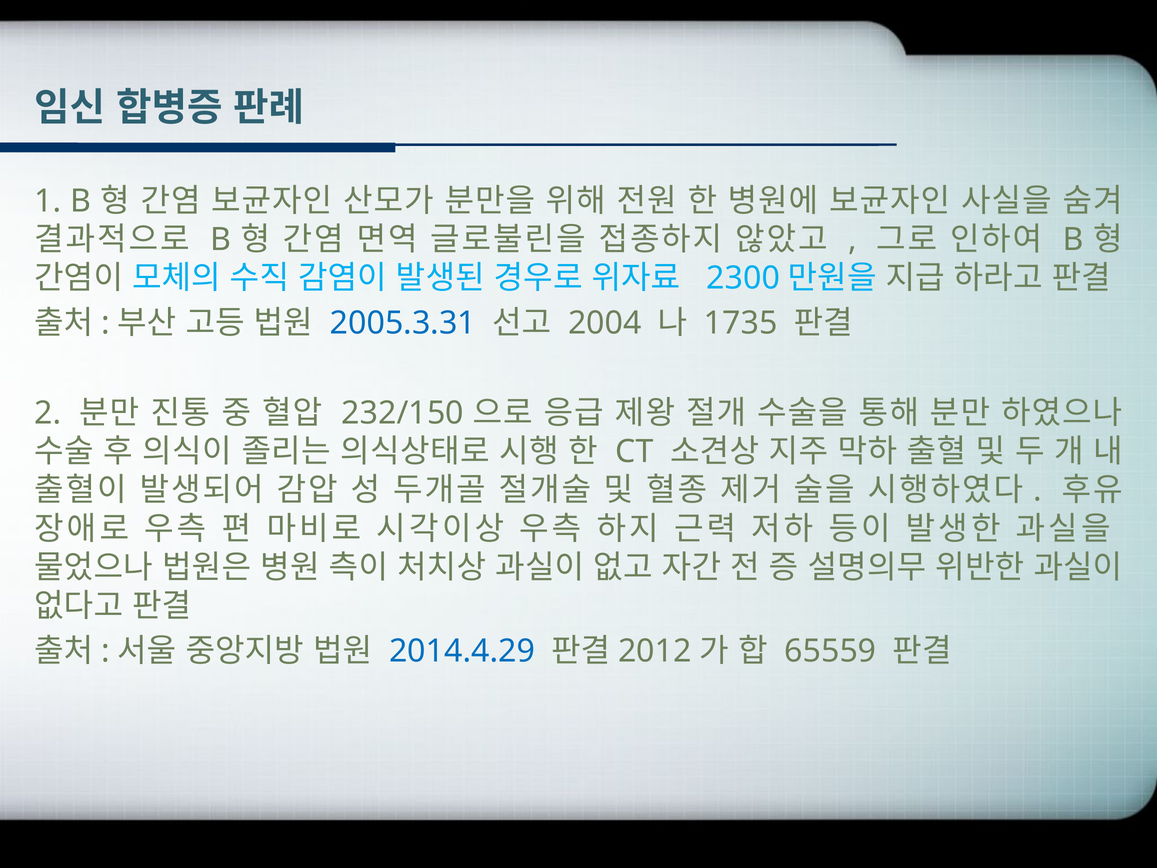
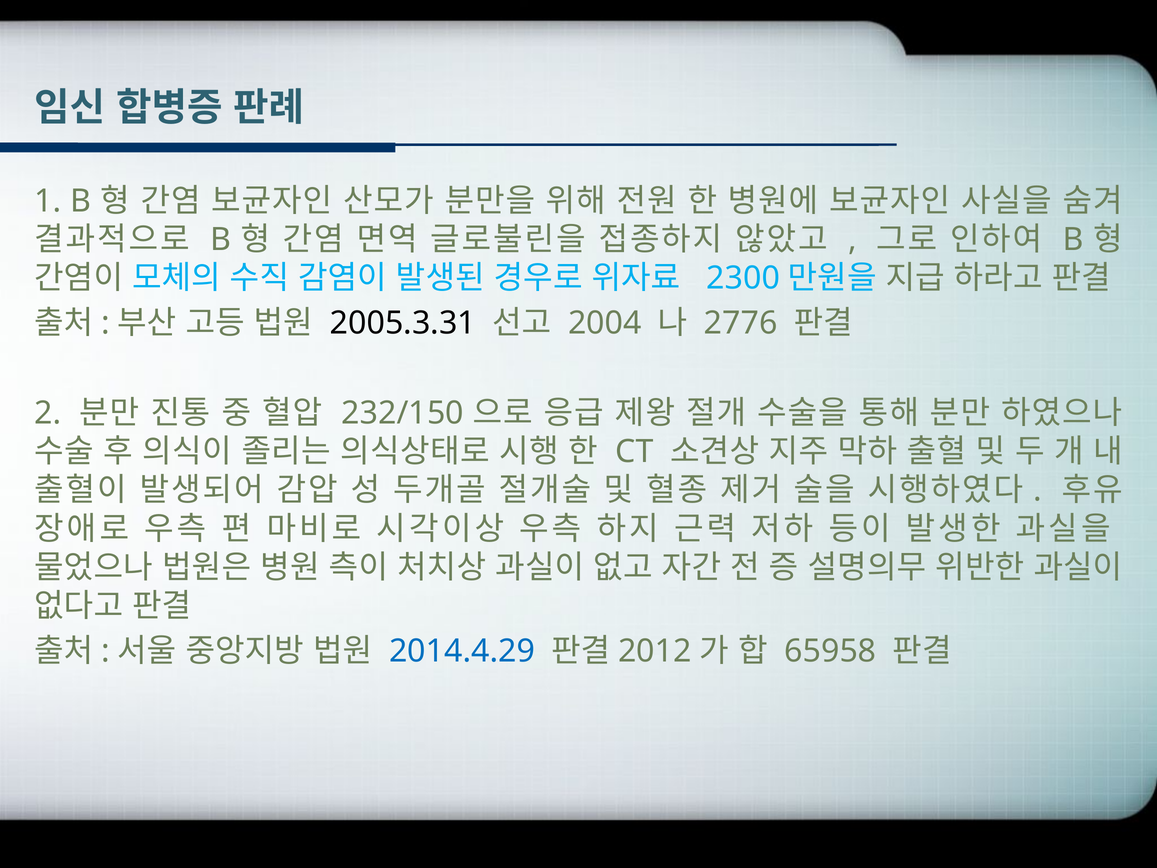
2005.3.31 colour: blue -> black (403, 323)
1735: 1735 -> 2776 (741, 323)
65559: 65559 -> 65958 (830, 651)
